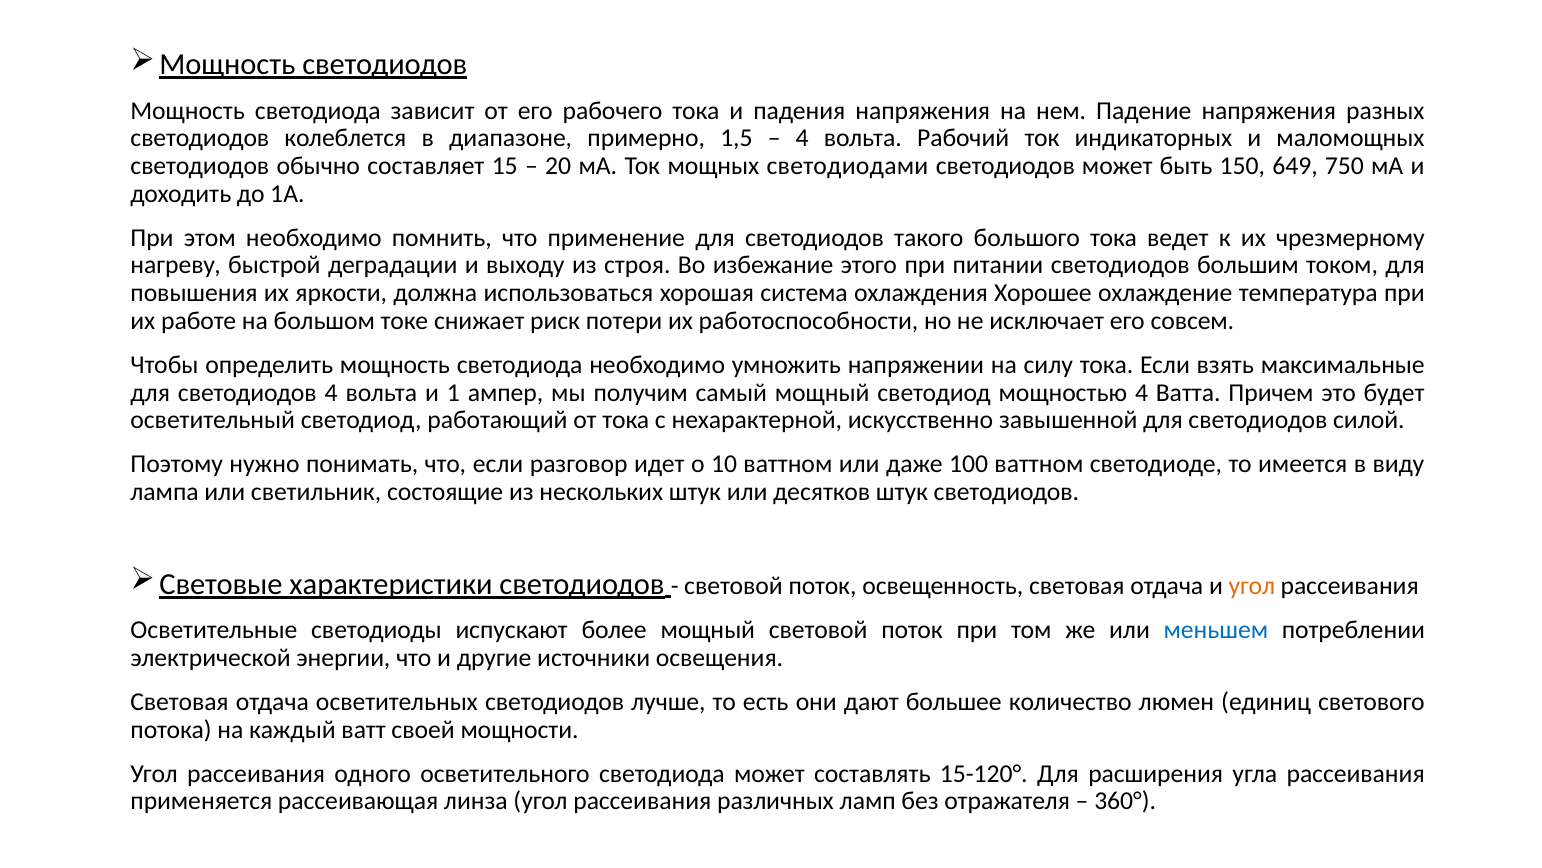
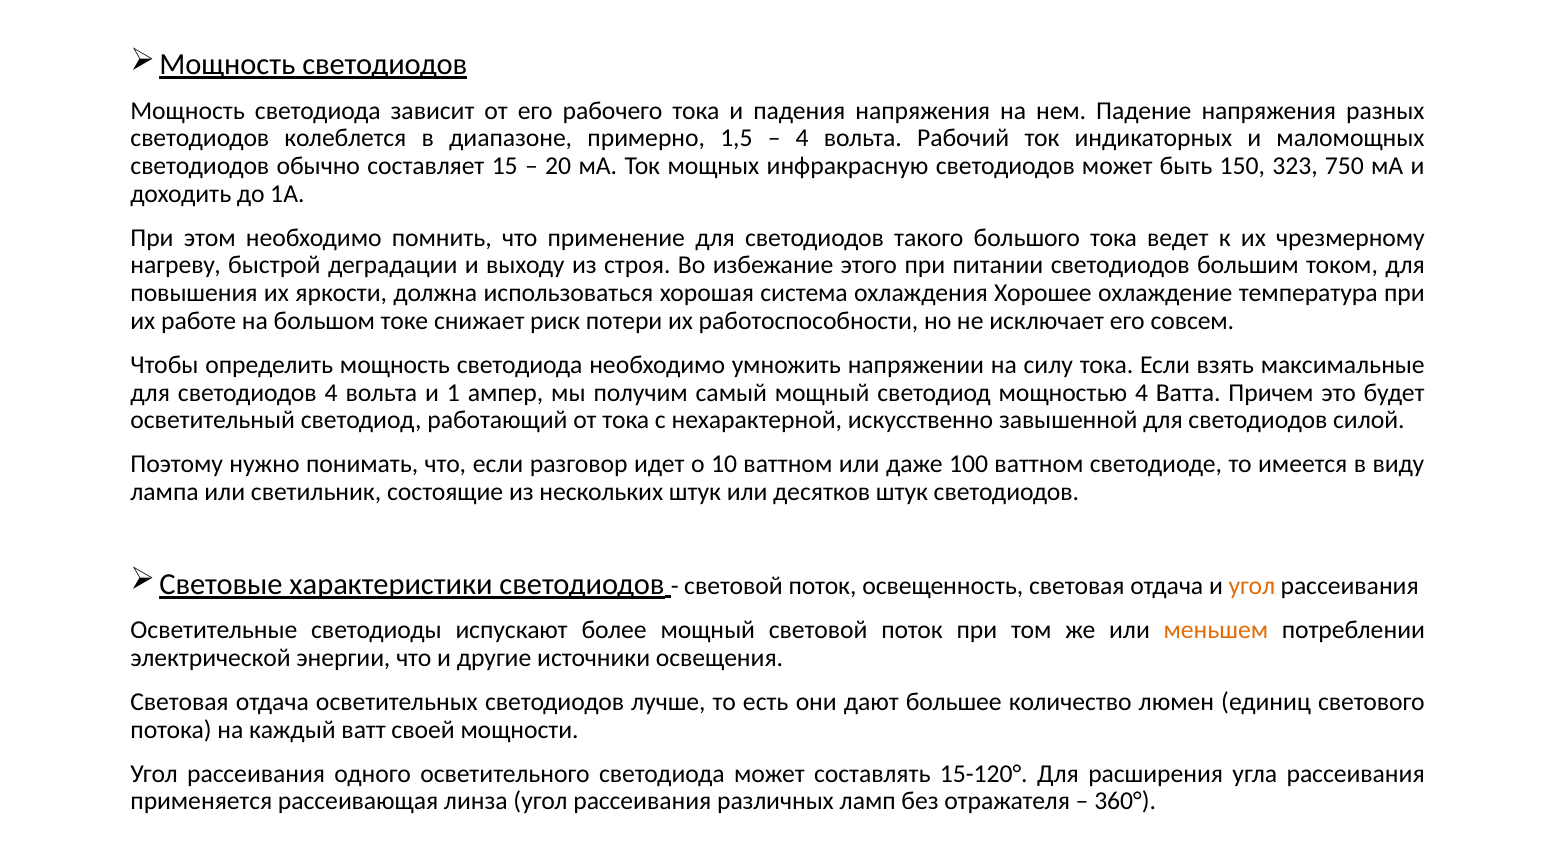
светодиодами: светодиодами -> инфракрасную (848, 166)
649: 649 -> 323 (1295, 166)
меньшем colour: blue -> orange (1216, 630)
